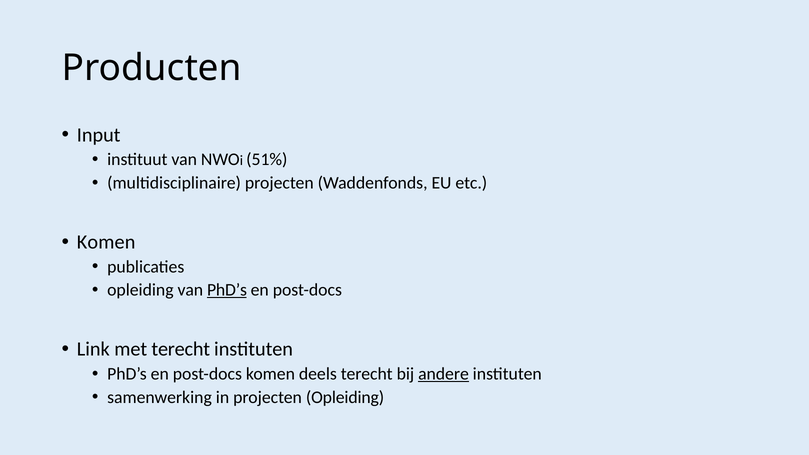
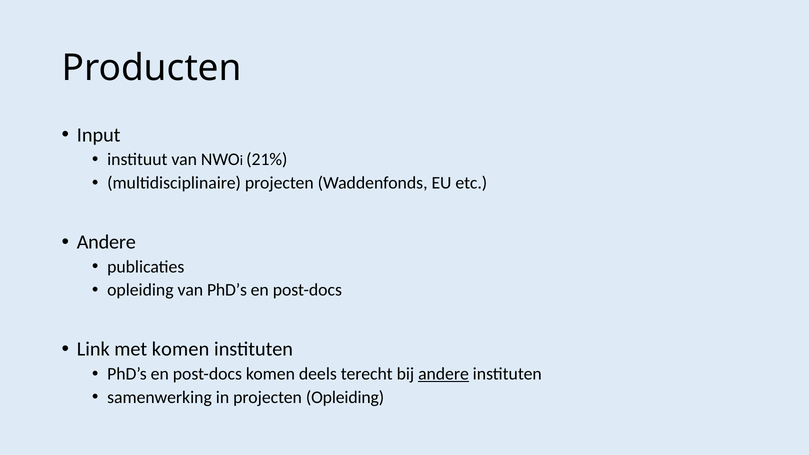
51%: 51% -> 21% (267, 160)
Komen: Komen -> Andere (106, 242)
PhD’s underline: present -> none (227, 290)
met terecht: terecht -> komen (181, 349)
